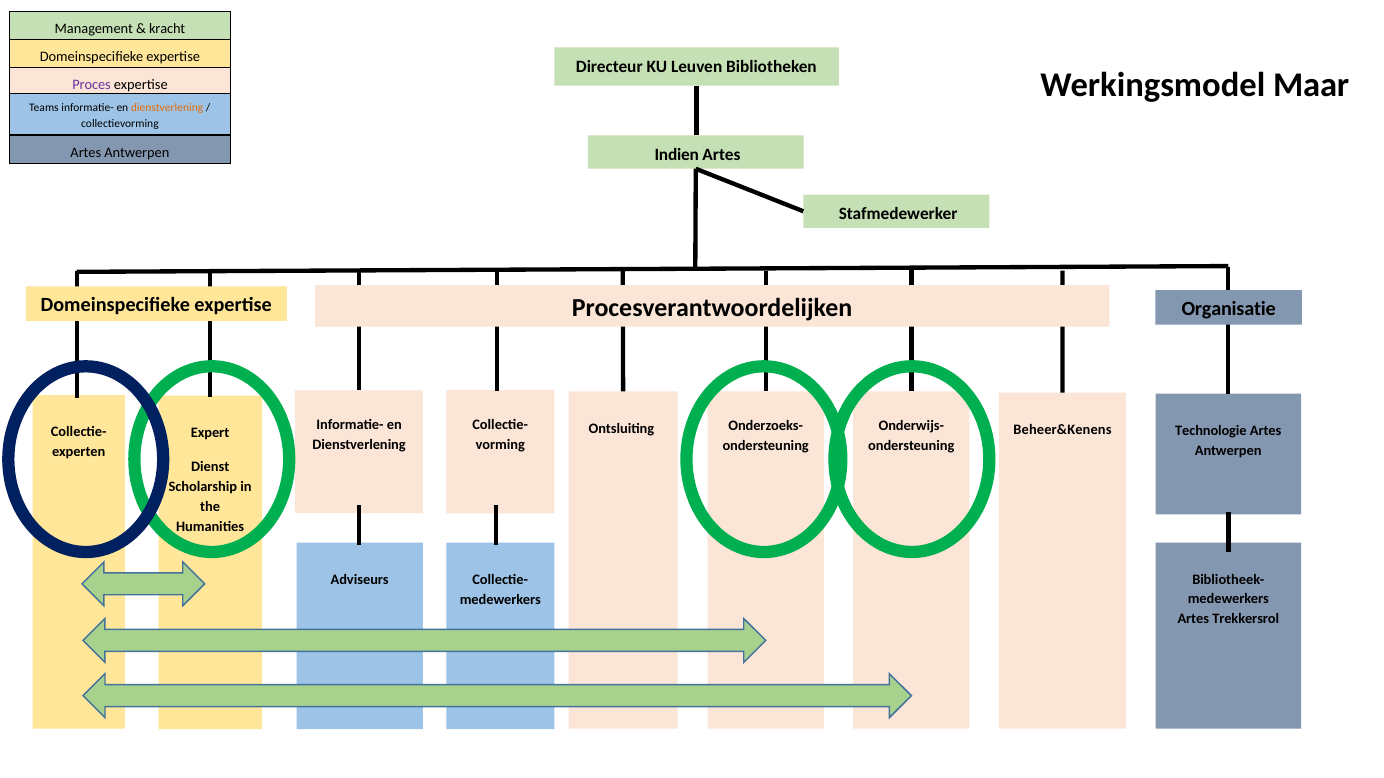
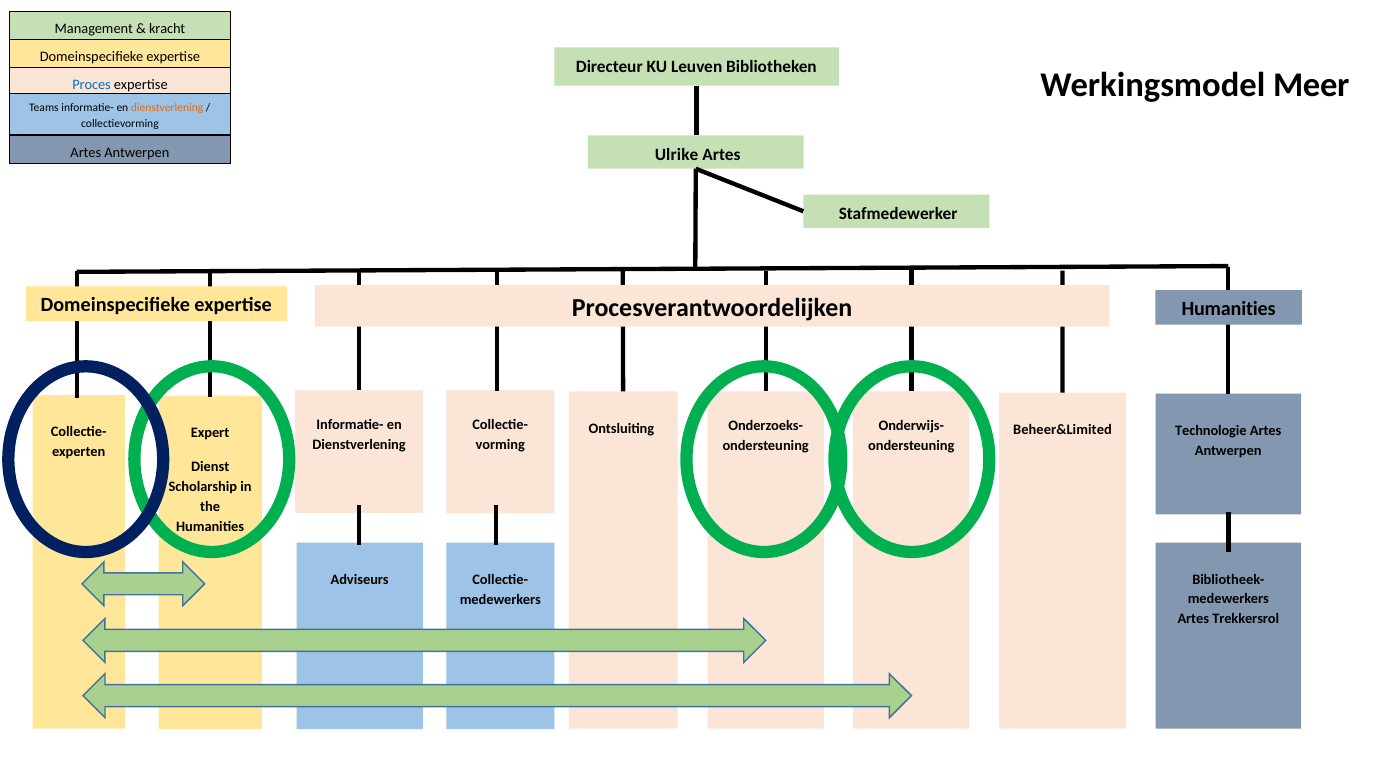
Maar: Maar -> Meer (1311, 86)
Proces colour: purple -> blue (92, 85)
Indien: Indien -> Ulrike (677, 155)
expertise Organisatie: Organisatie -> Humanities (1229, 309)
Beheer&Kenens: Beheer&Kenens -> Beheer&Limited (1063, 430)
